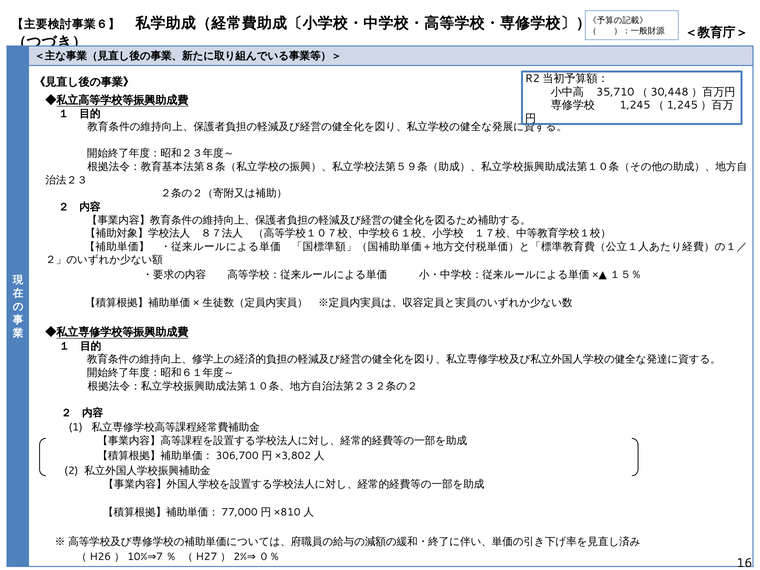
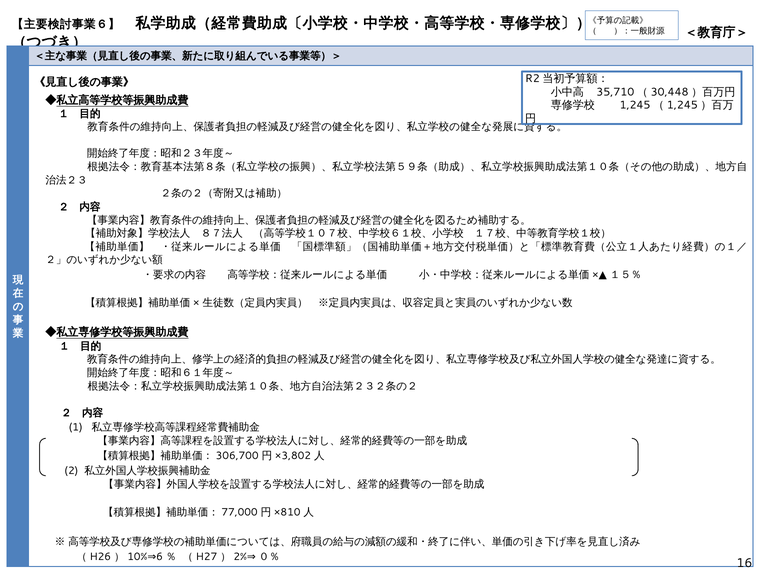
7: 7 -> 6 (160, 557)
